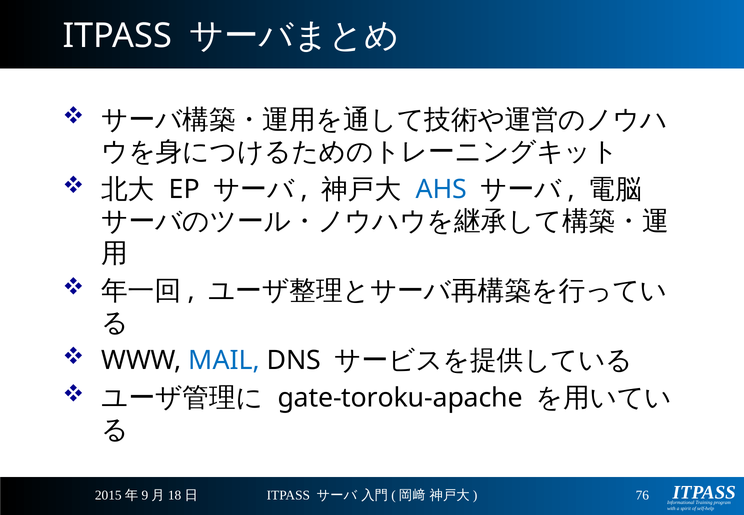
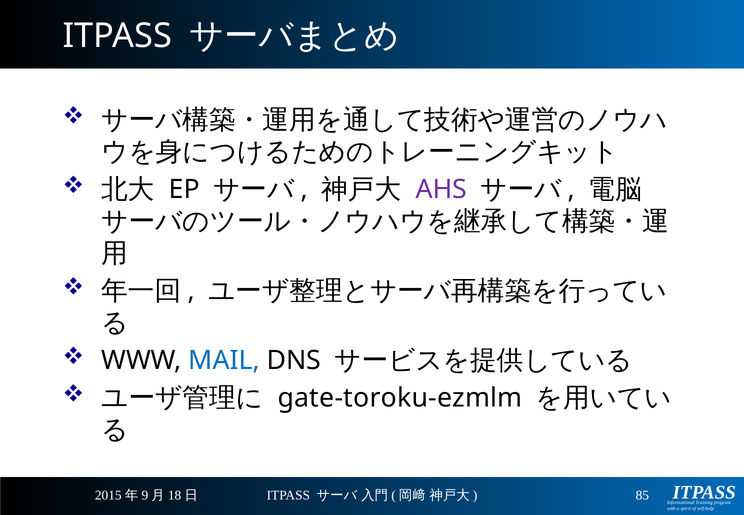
AHS colour: blue -> purple (441, 189)
gate-toroku-apache: gate-toroku-apache -> gate-toroku-ezmlm (400, 398)
76: 76 -> 85 (642, 496)
